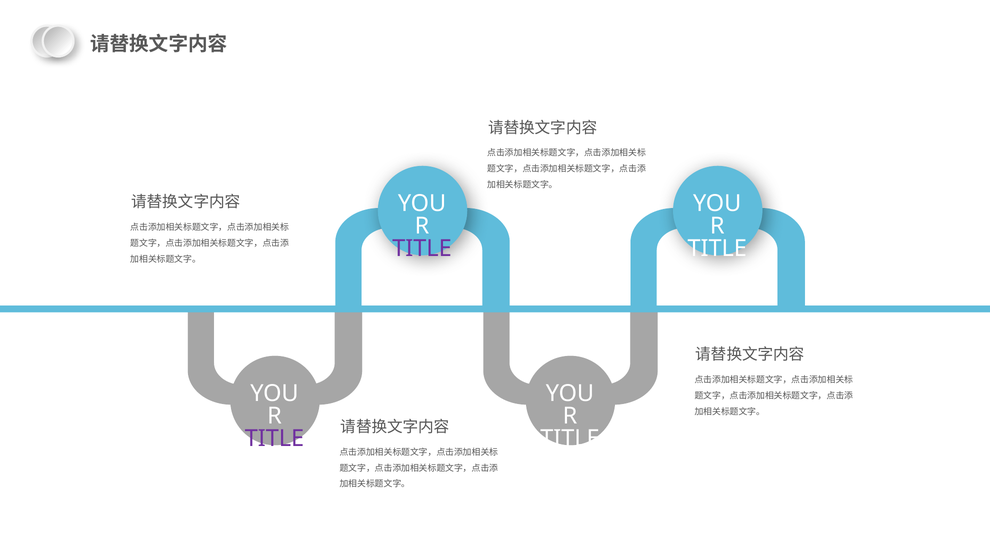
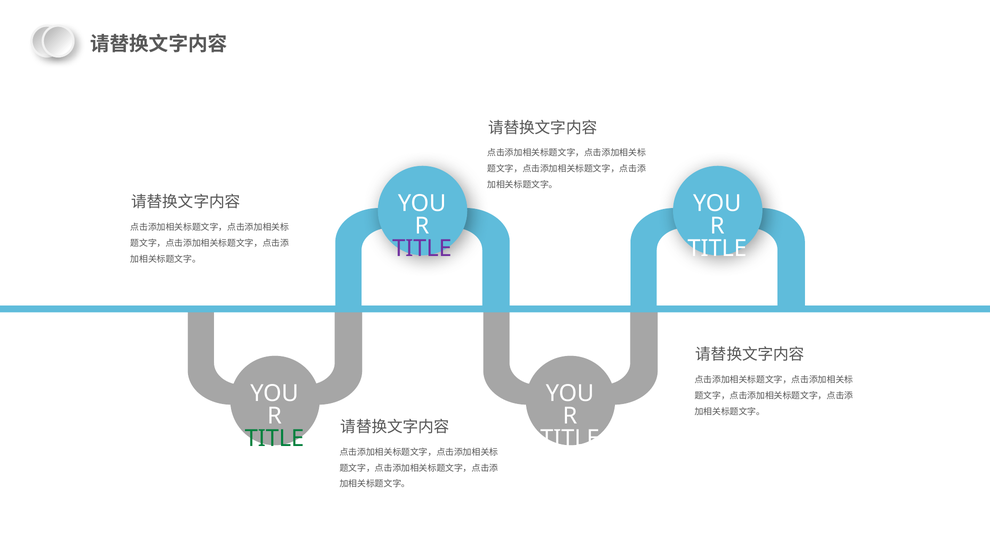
TITLE colour: purple -> green (274, 438)
